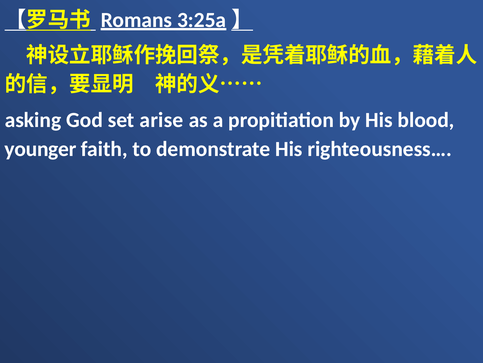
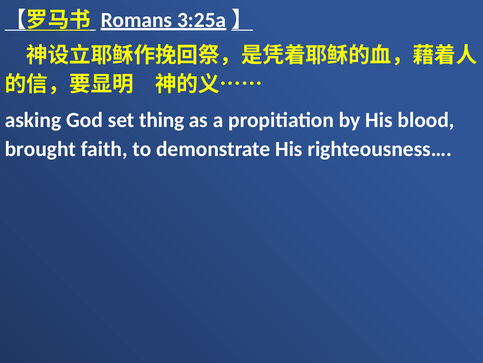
arise: arise -> thing (162, 120)
younger: younger -> brought (40, 149)
